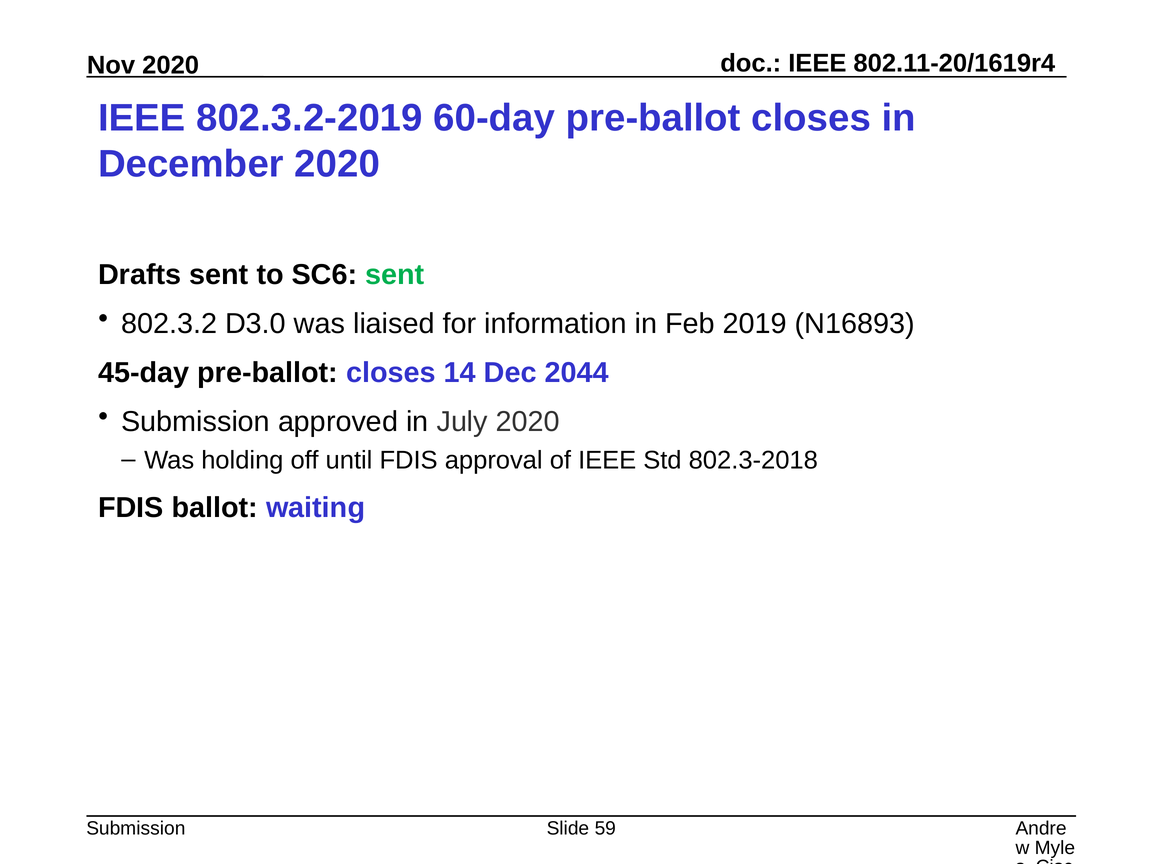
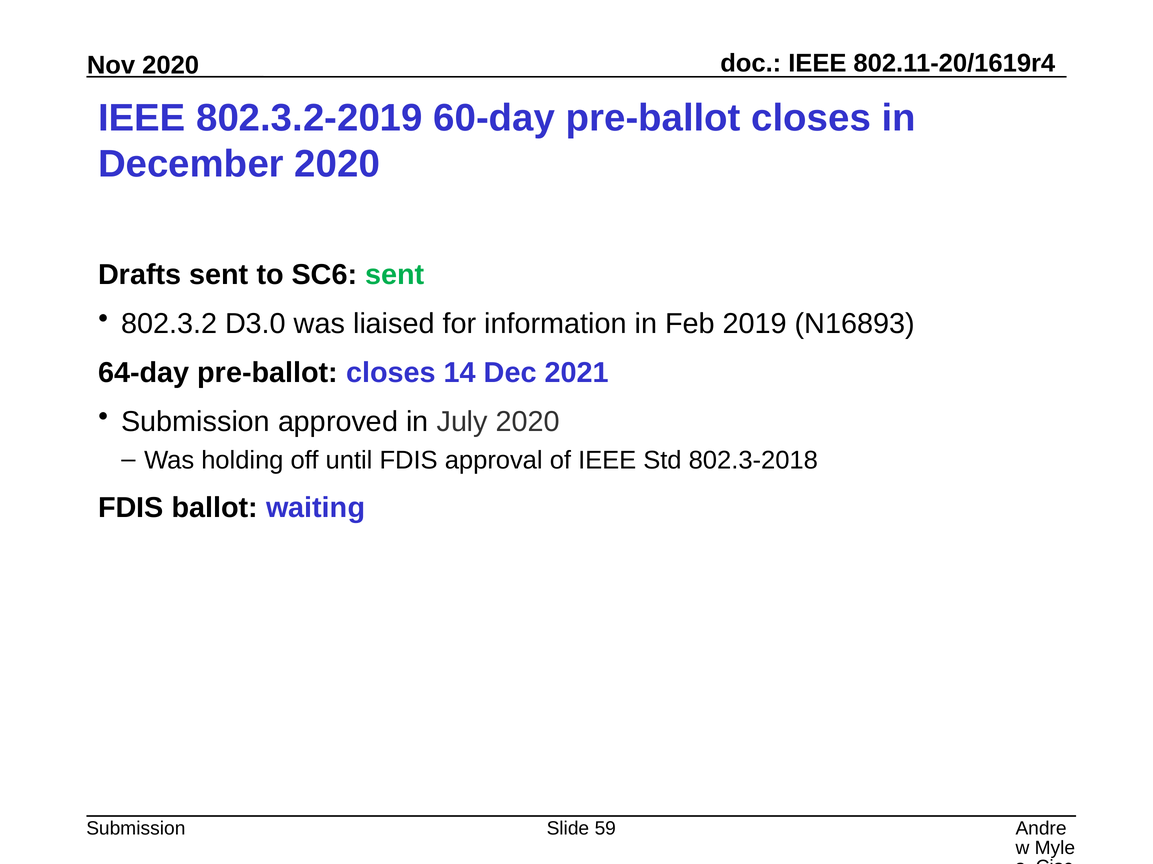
45-day: 45-day -> 64-day (144, 373)
2044: 2044 -> 2021 (577, 373)
